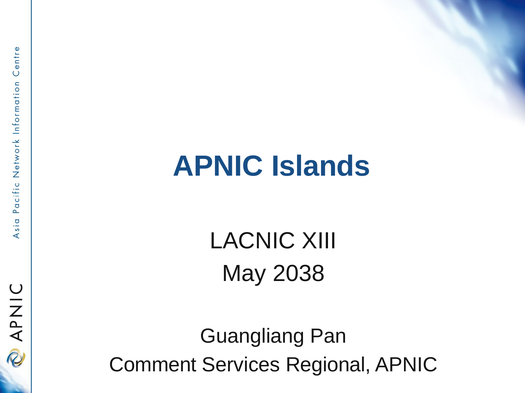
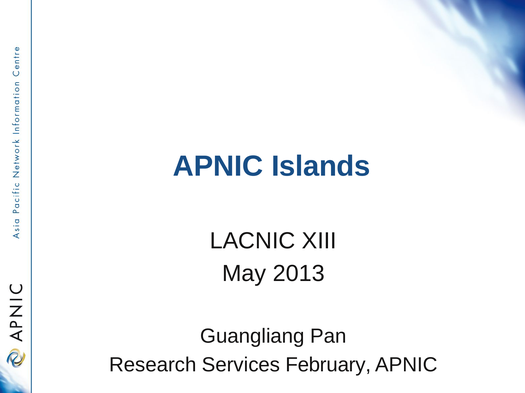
2038: 2038 -> 2013 (299, 274)
Comment: Comment -> Research (153, 365)
Regional: Regional -> February (328, 365)
